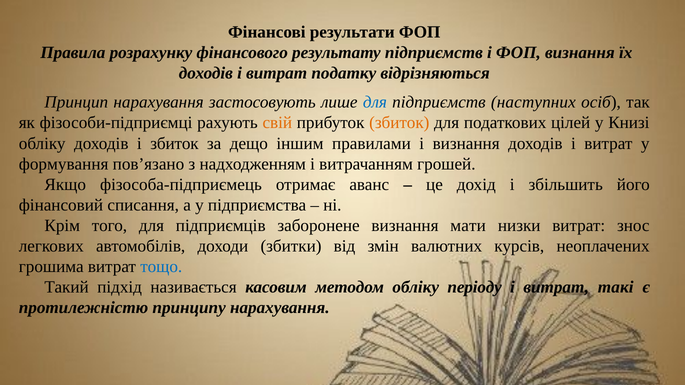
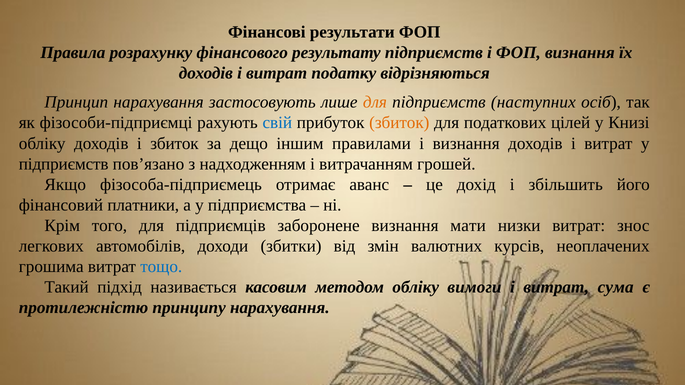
для colour: blue -> orange (375, 102)
свій colour: orange -> blue (277, 123)
формування: формування -> підприємств (64, 164)
списання: списання -> платники (143, 205)
періоду: періоду -> вимоги (474, 287)
такі: такі -> сума (616, 287)
